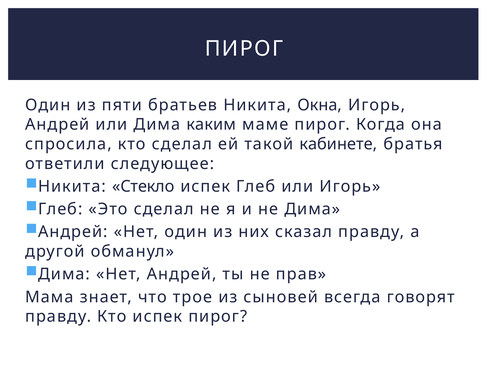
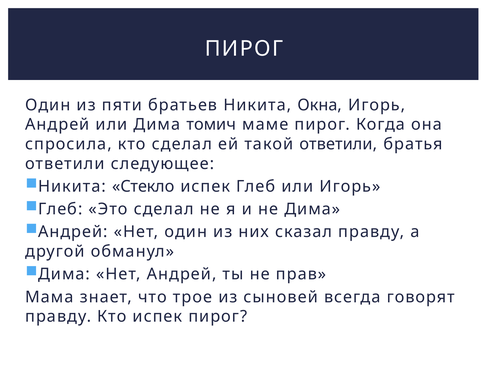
каким: каким -> томич (211, 125)
такой кабинете: кабинете -> ответили (338, 144)
